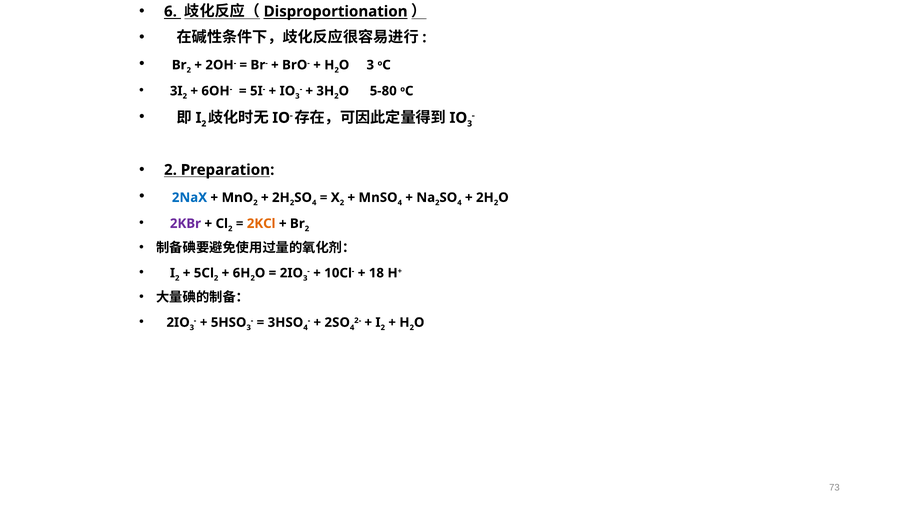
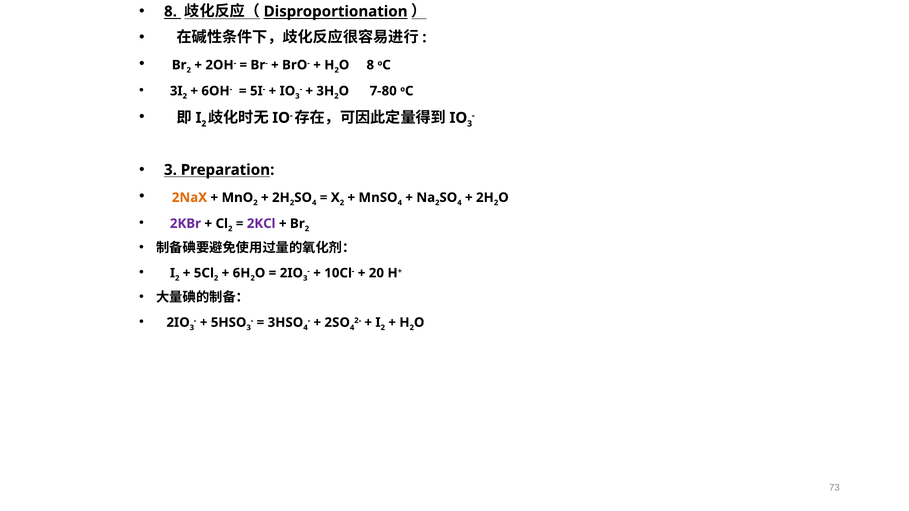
6: 6 -> 8 (170, 11)
3: 3 -> 8 (370, 65)
5-80: 5-80 -> 7-80 (383, 91)
2: 2 -> 3 (170, 170)
2NaX colour: blue -> orange (189, 198)
2KCl colour: orange -> purple (261, 224)
18: 18 -> 20 (376, 273)
